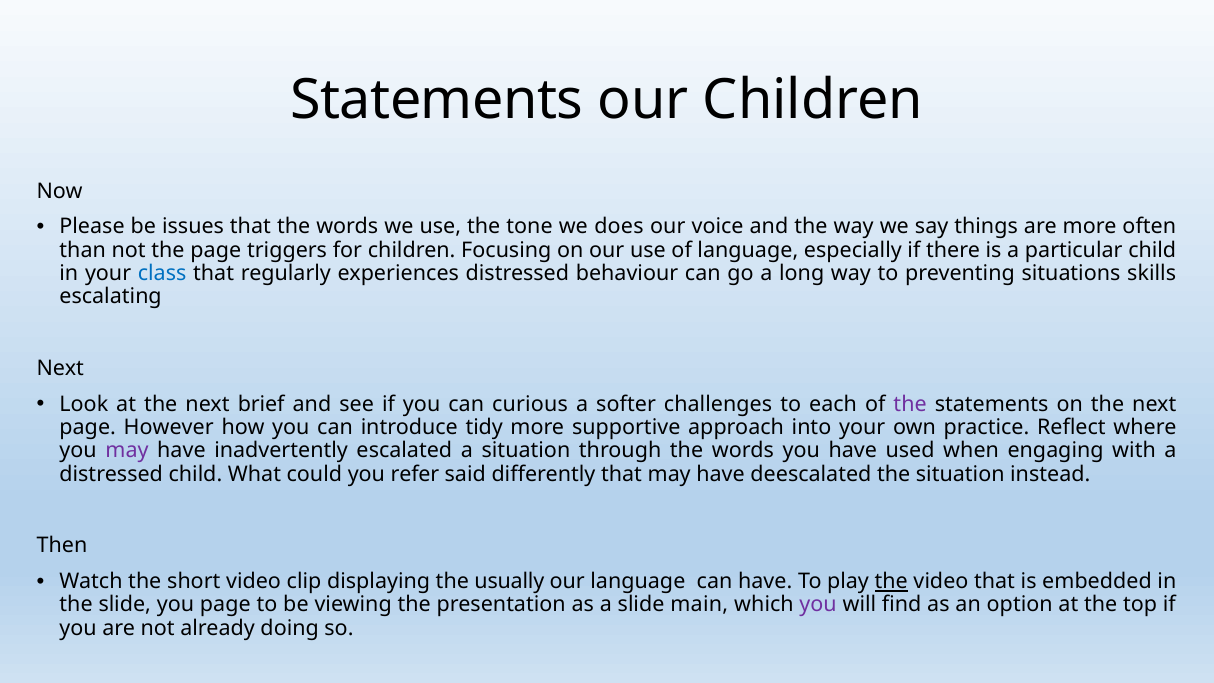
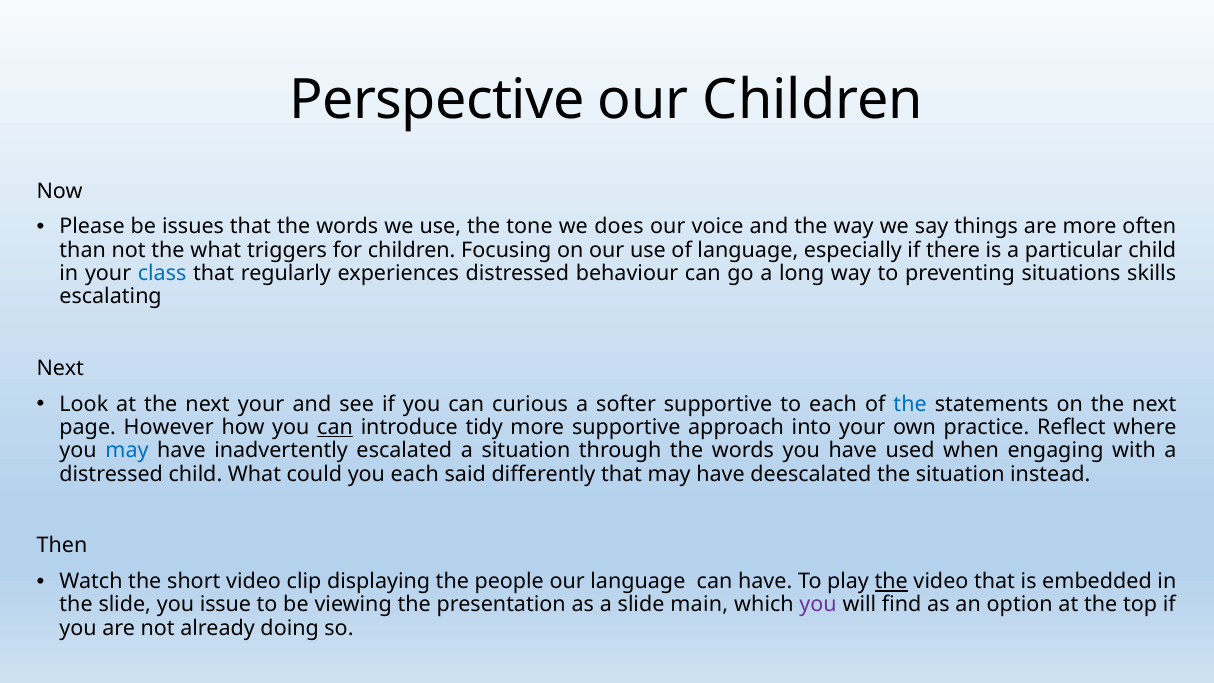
Statements: Statements -> Perspective (437, 101)
the page: page -> what (216, 250)
next brief: brief -> your (261, 404)
softer challenges: challenges -> supportive (718, 404)
the colour: purple -> blue (910, 404)
can underline: none -> present (335, 427)
may colour: purple -> blue (127, 451)
you refer: refer -> each (415, 474)
usually: usually -> people (509, 581)
you page: page -> issue (225, 605)
